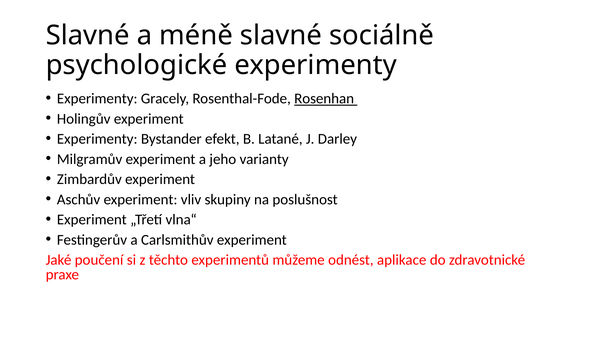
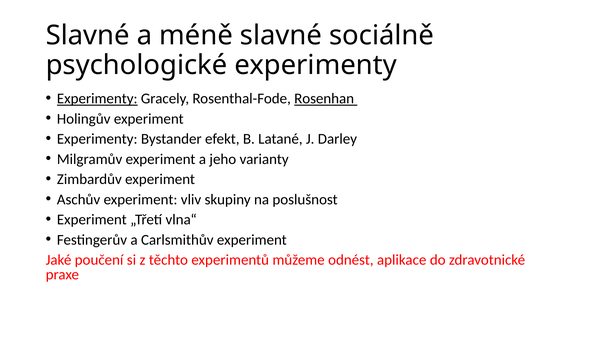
Experimenty underline: none -> present (97, 99)
